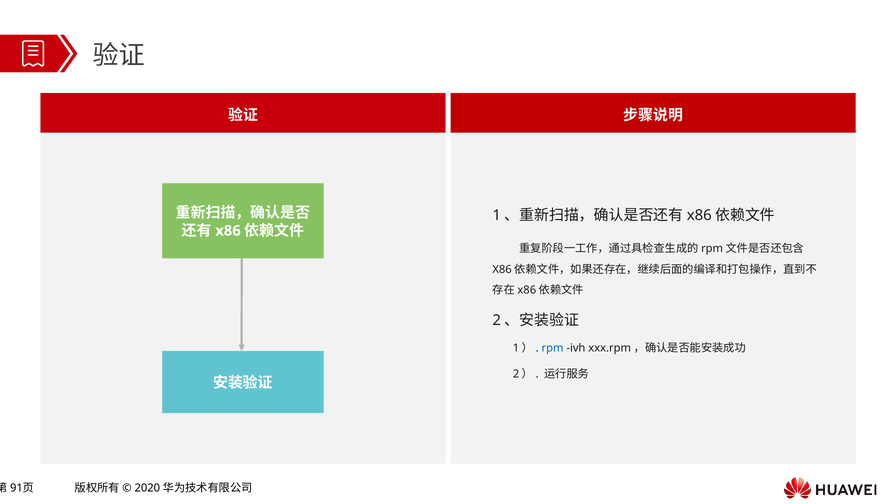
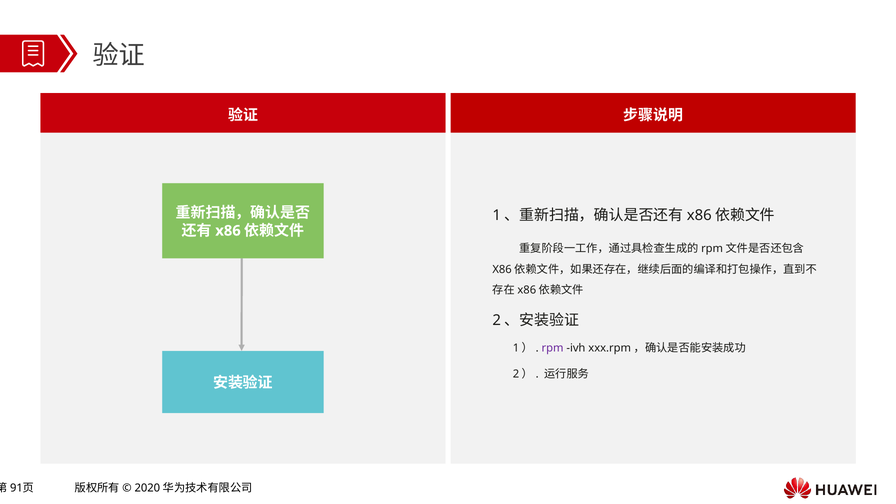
rpm colour: blue -> purple (552, 348)
